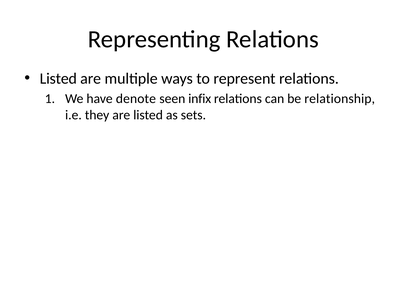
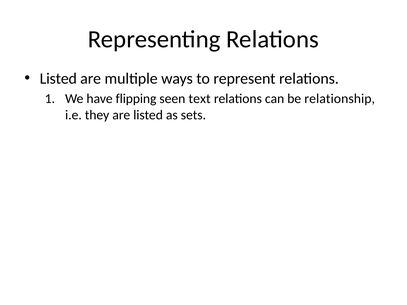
denote: denote -> flipping (136, 99)
infix: infix -> text (200, 99)
